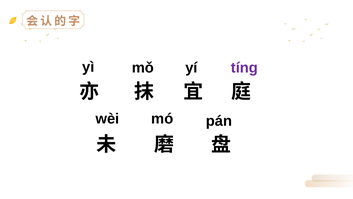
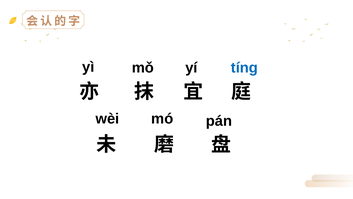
tíng colour: purple -> blue (244, 68)
